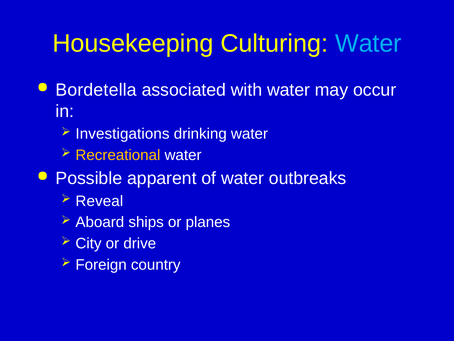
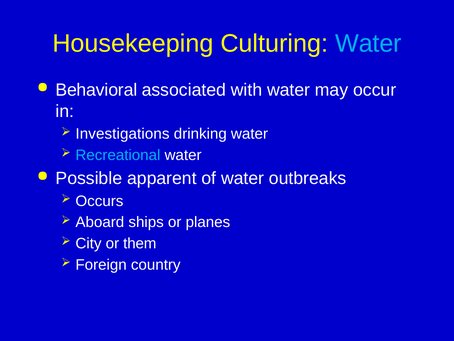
Bordetella: Bordetella -> Behavioral (96, 90)
Recreational colour: yellow -> light blue (118, 155)
Reveal: Reveal -> Occurs (99, 201)
drive: drive -> them (140, 243)
